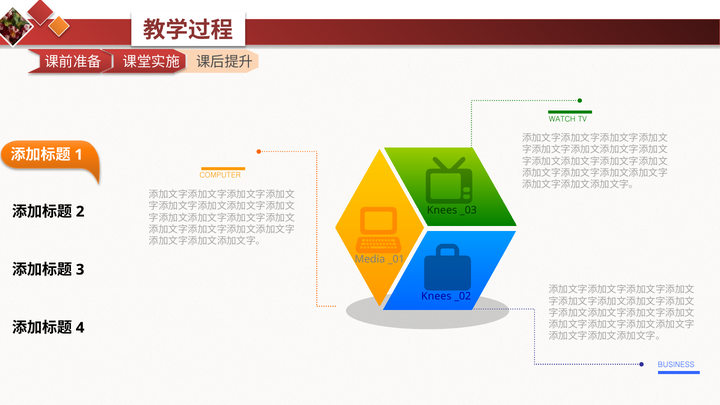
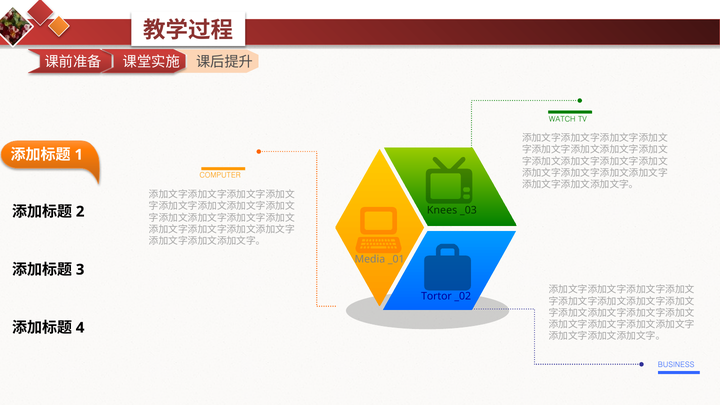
Knees: Knees -> Tortor (436, 296)
